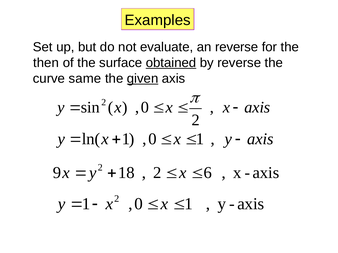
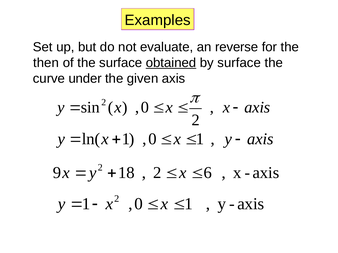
by reverse: reverse -> surface (239, 63)
same: same -> under (85, 79)
given underline: present -> none (143, 79)
